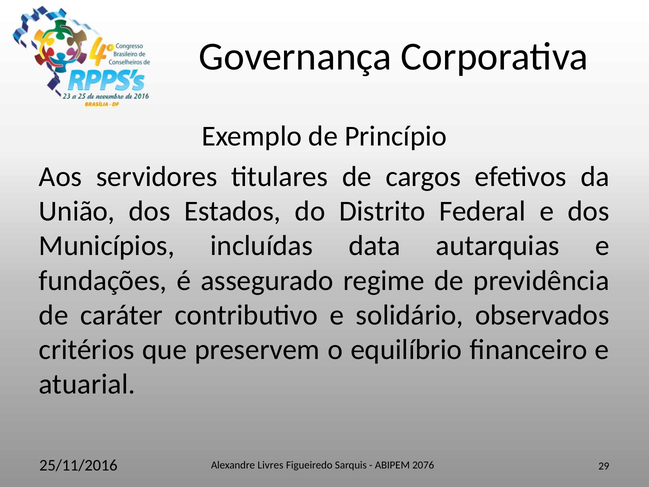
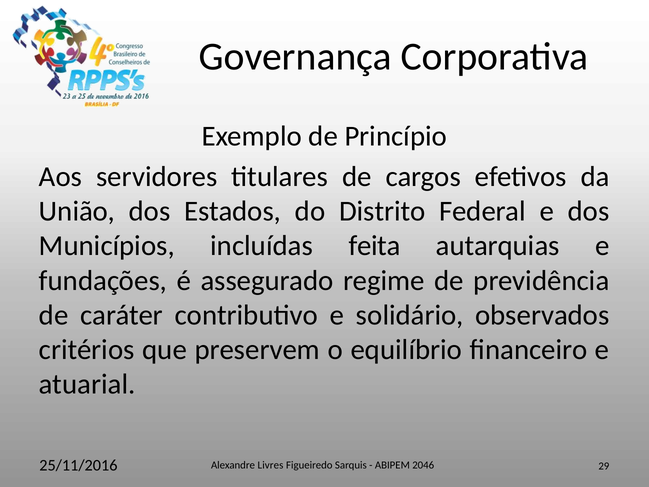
data: data -> feita (375, 246)
2076: 2076 -> 2046 (423, 465)
